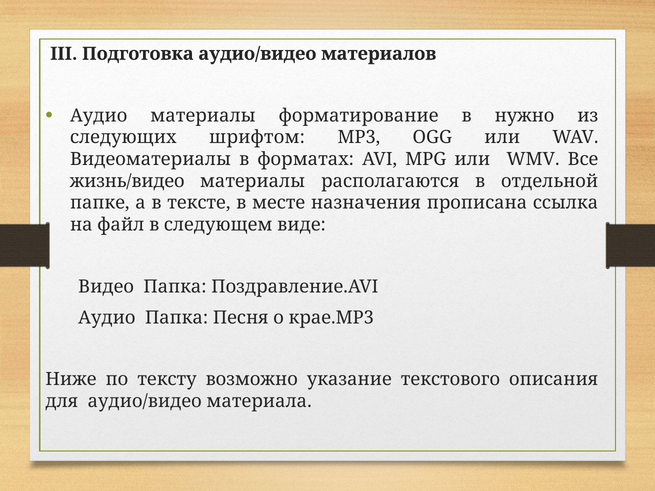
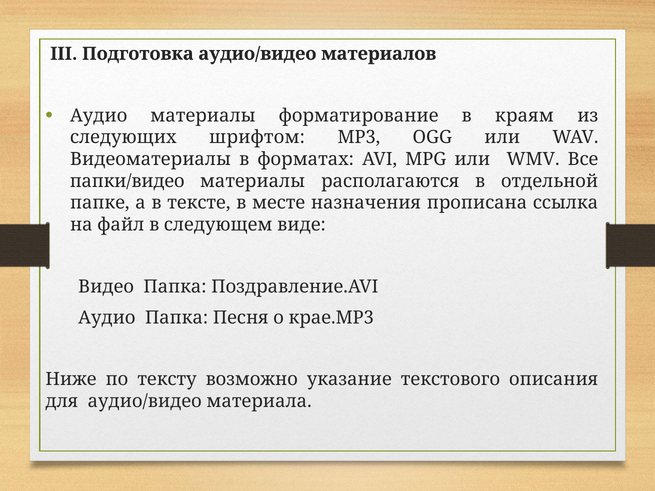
нужно: нужно -> краям (524, 116)
жизнь/видео: жизнь/видео -> папки/видео (127, 181)
